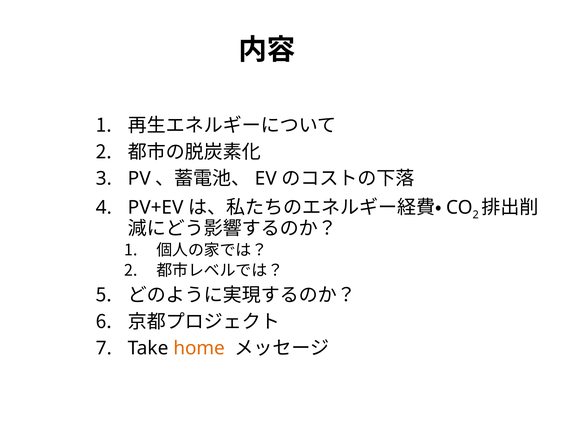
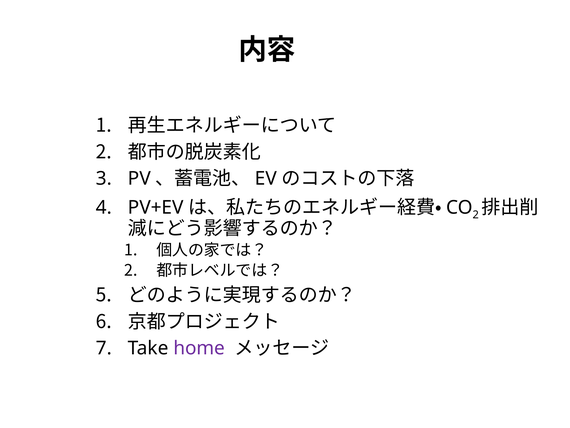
home colour: orange -> purple (199, 348)
